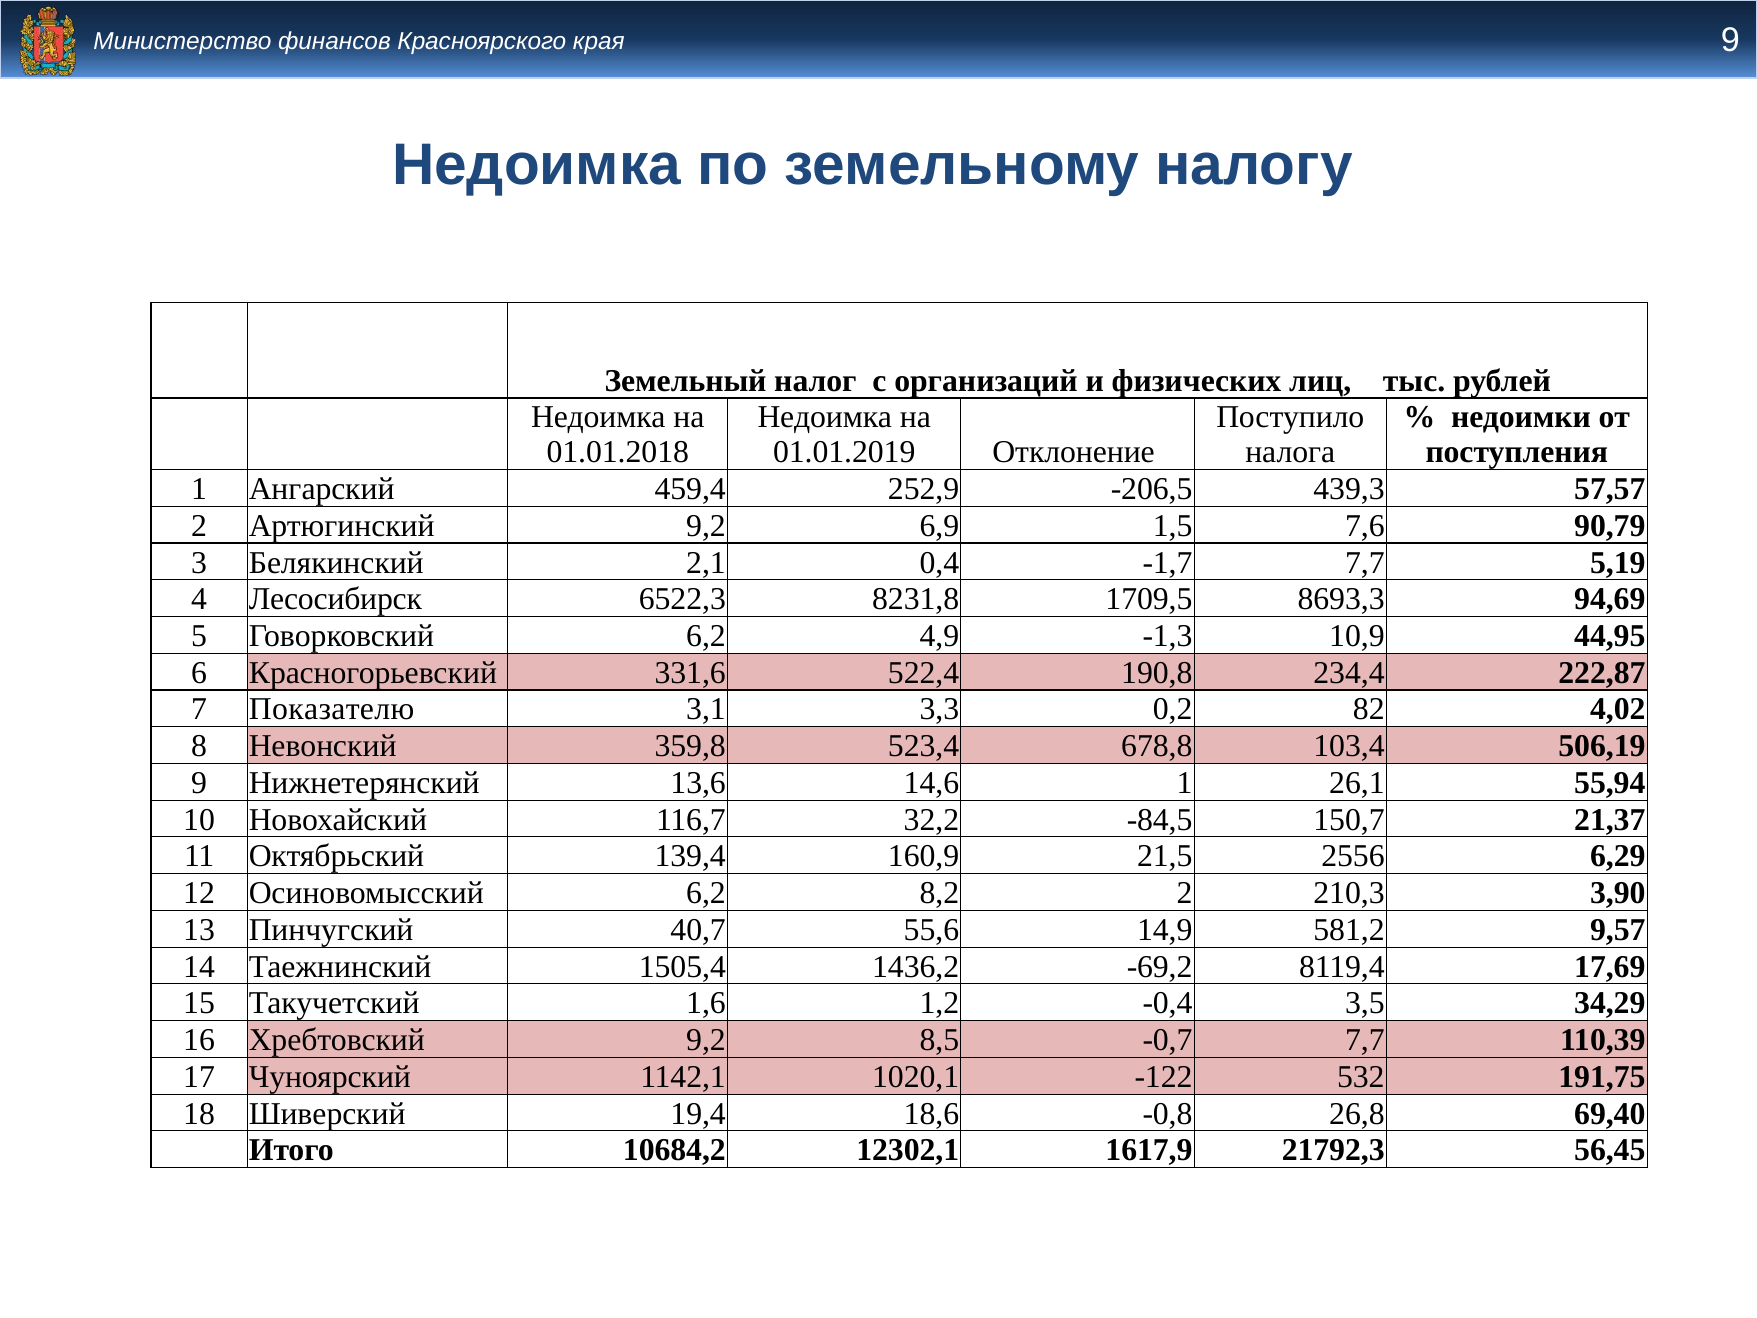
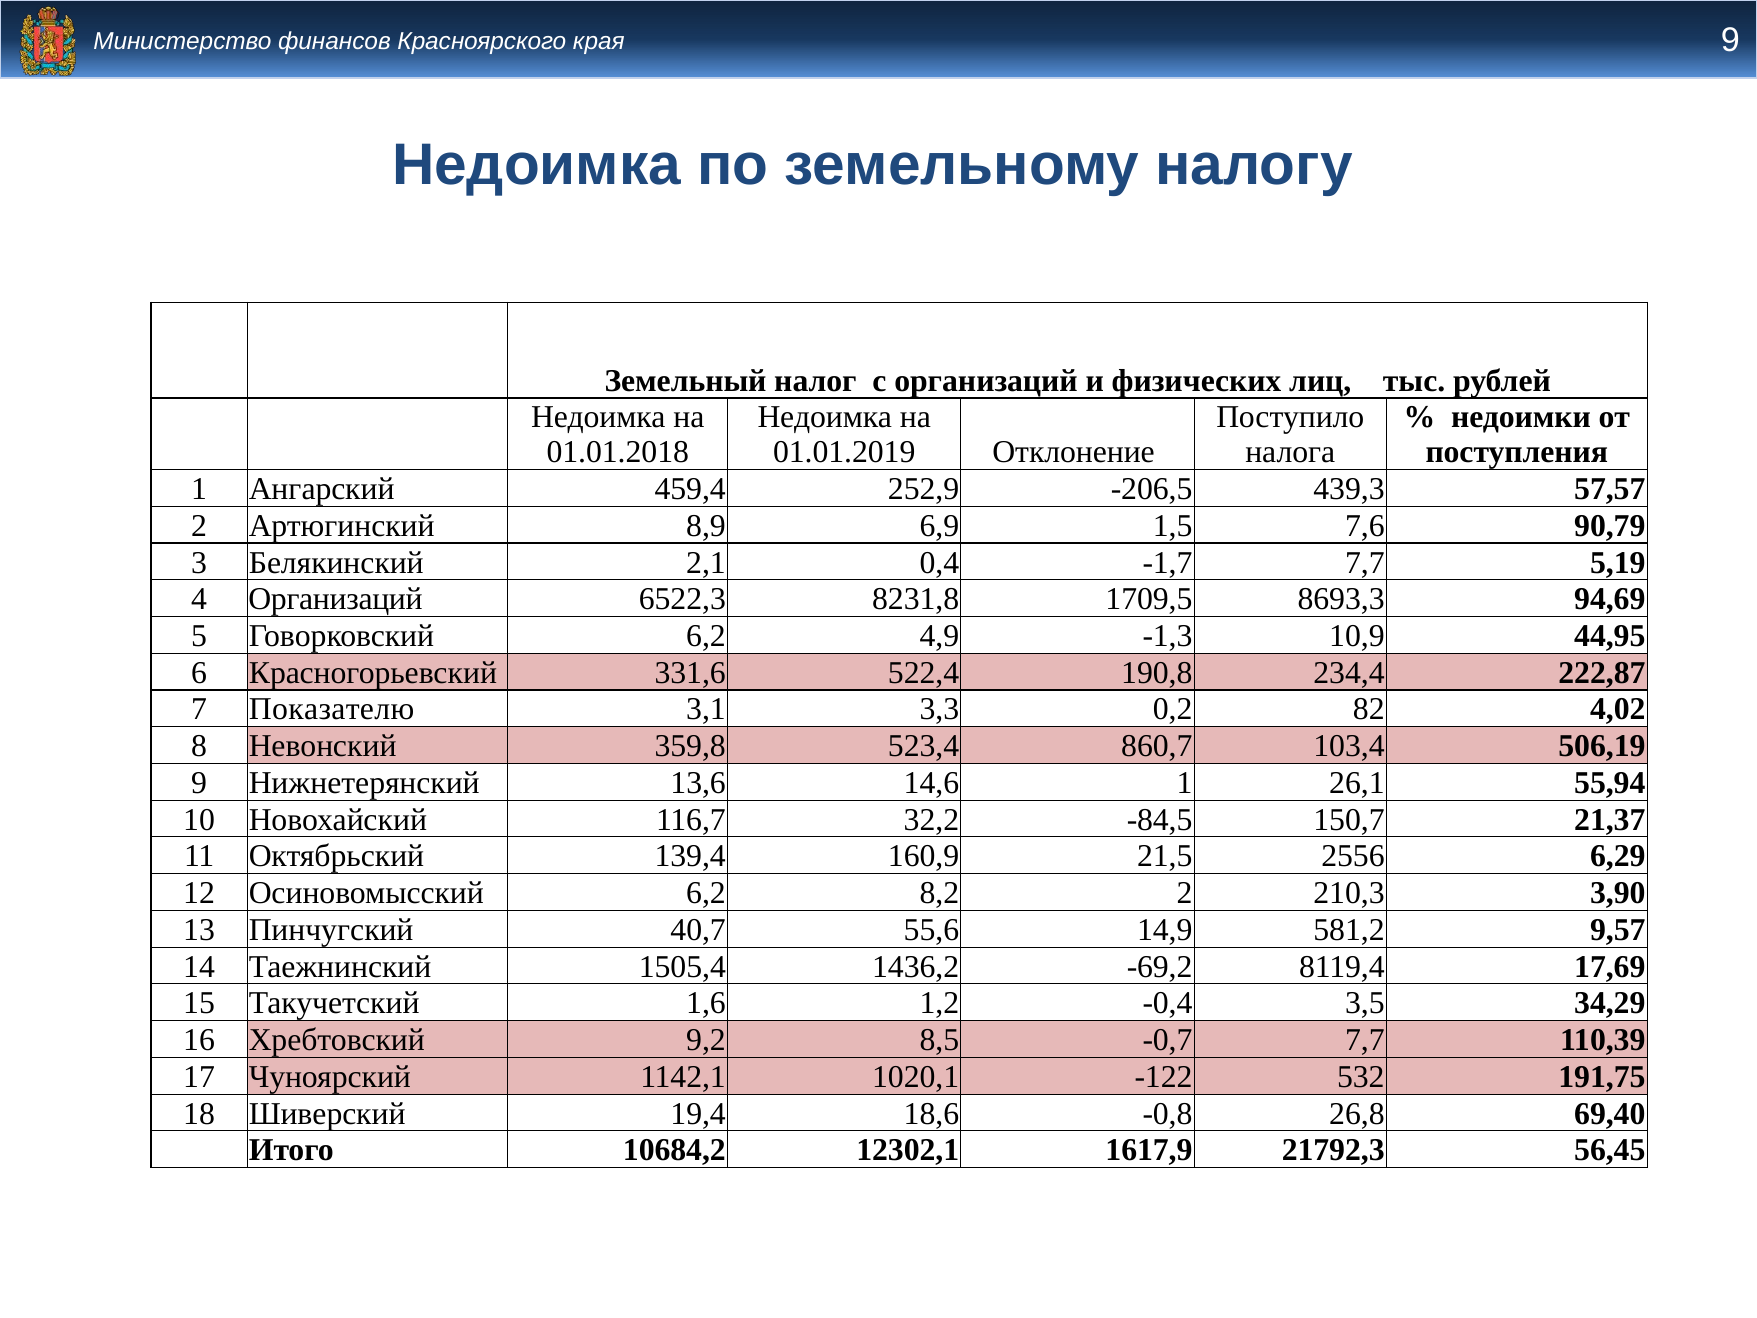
Артюгинский 9,2: 9,2 -> 8,9 (706, 526)
4 Лесосибирск: Лесосибирск -> Организаций (335, 599)
678,8: 678,8 -> 860,7 (1157, 746)
